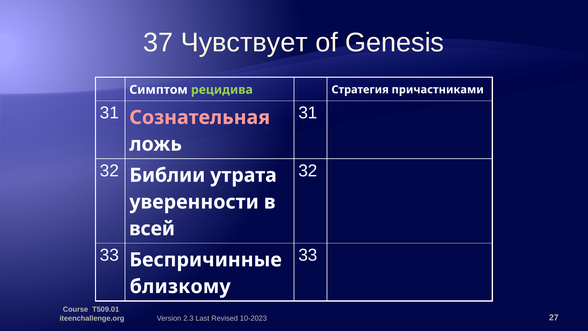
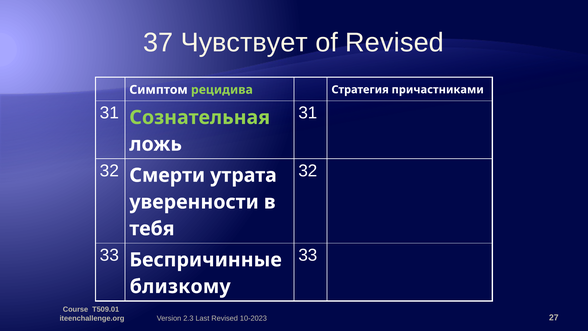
of Genesis: Genesis -> Revised (395, 43)
Сознательная colour: pink -> light green (200, 117)
Библии: Библии -> Смерти (167, 175)
всей: всей -> тебя (152, 229)
